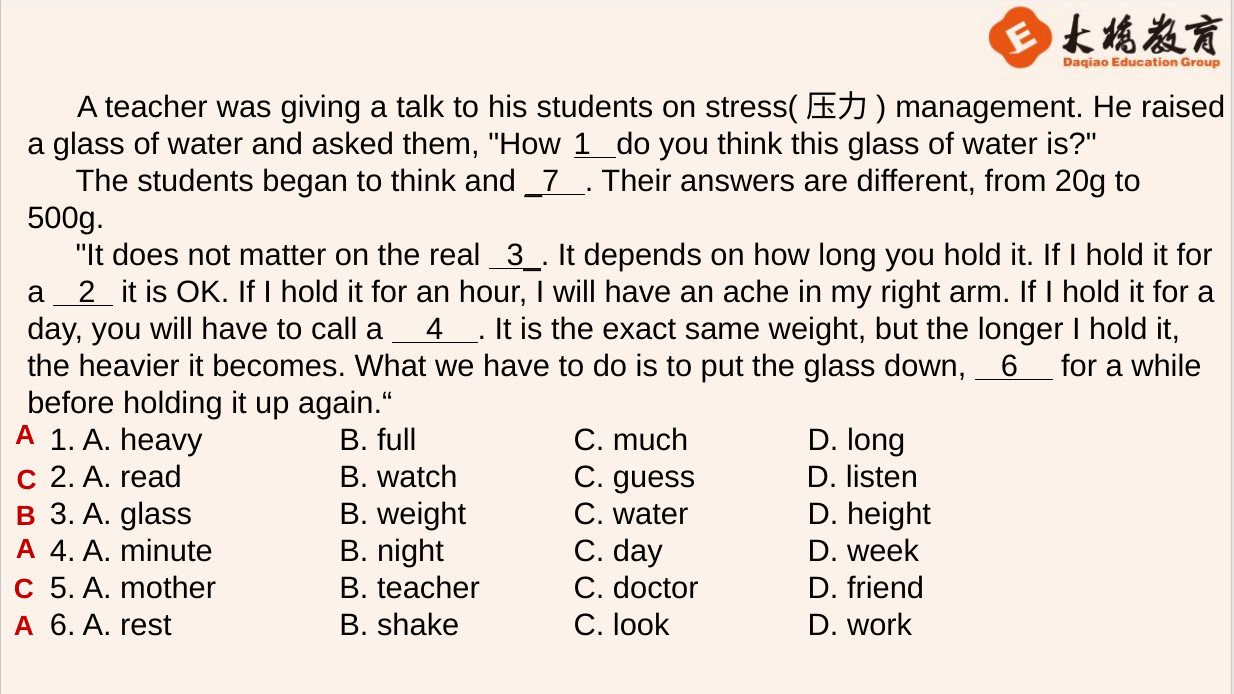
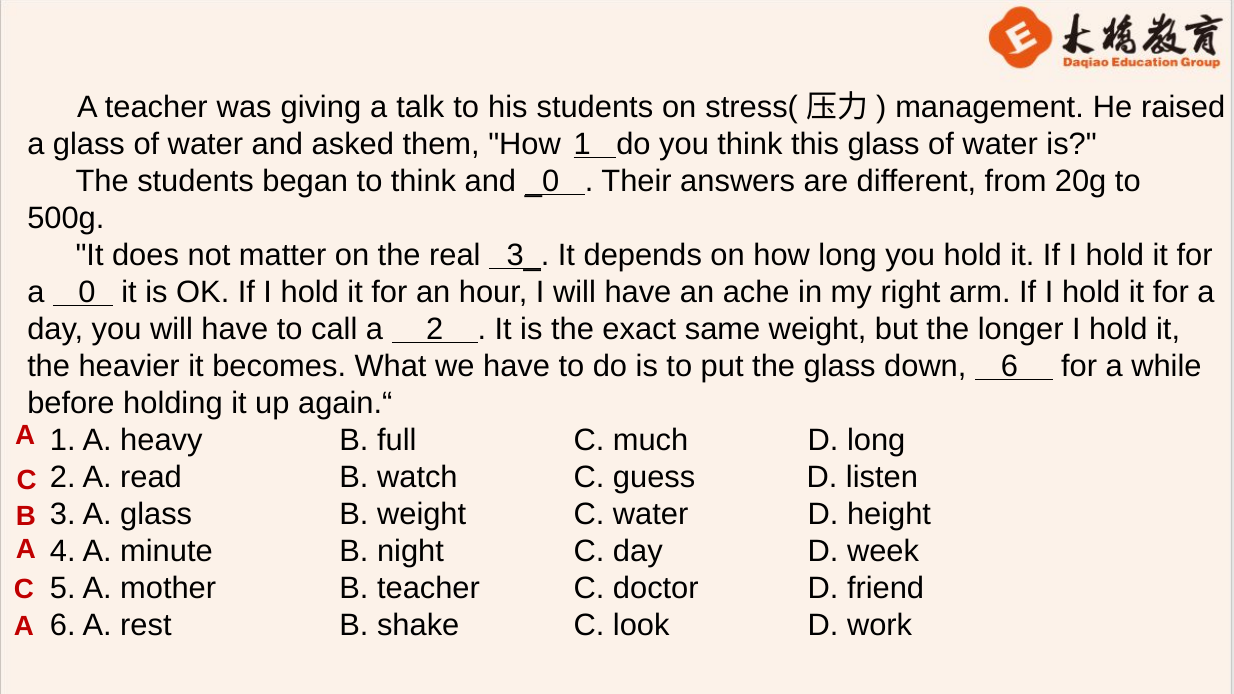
_7: _7 -> _0 (542, 181)
a 2: 2 -> 0 (87, 292)
a 4: 4 -> 2 (435, 329)
